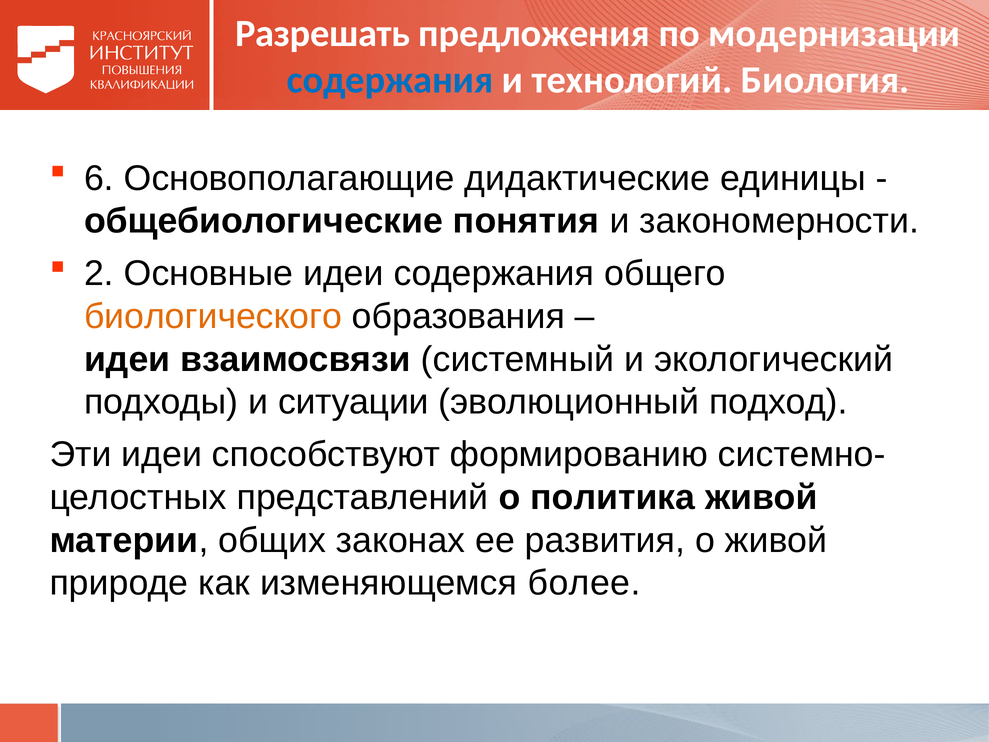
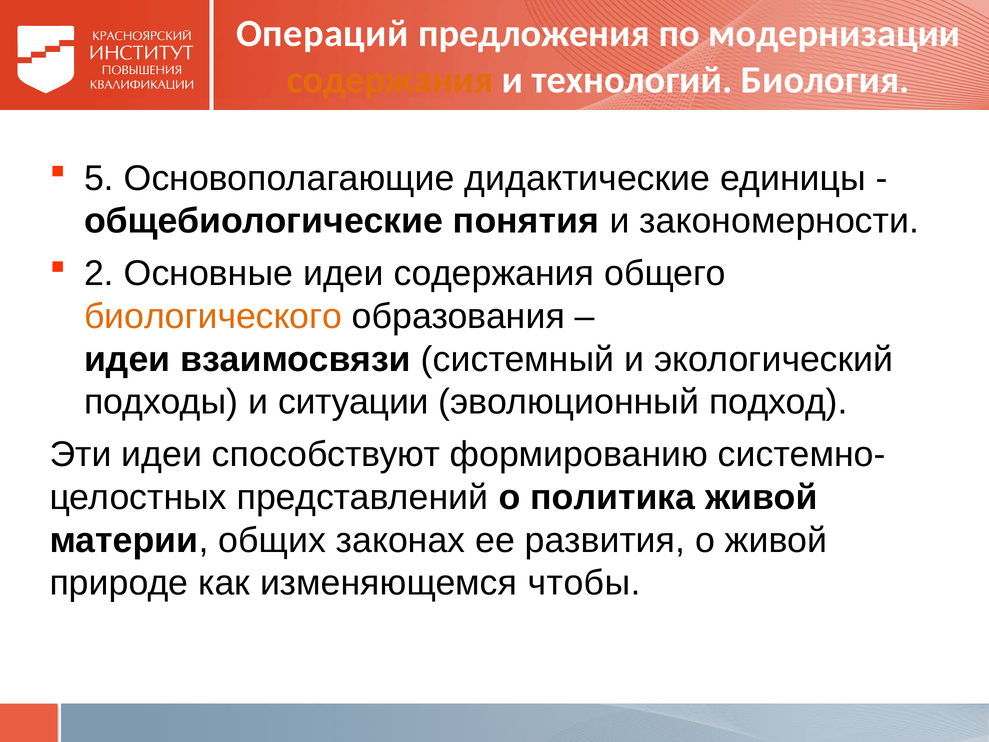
Разрешать: Разрешать -> Операций (322, 34)
содержания colour: blue -> orange (390, 80)
6: 6 -> 5 (99, 178)
более: более -> чтобы (584, 583)
